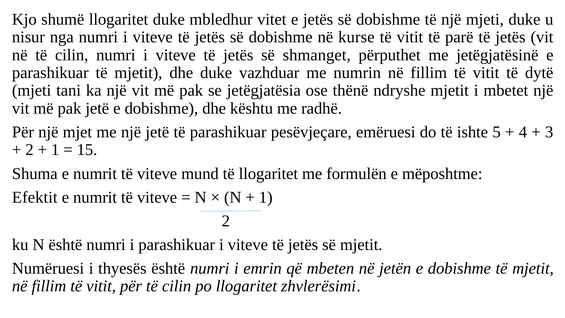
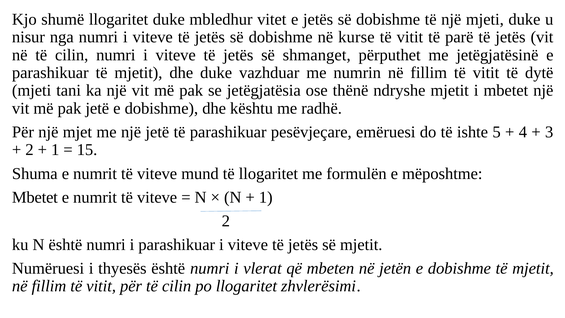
Efektit: Efektit -> Mbetet (35, 197)
emrin: emrin -> vlerat (263, 268)
